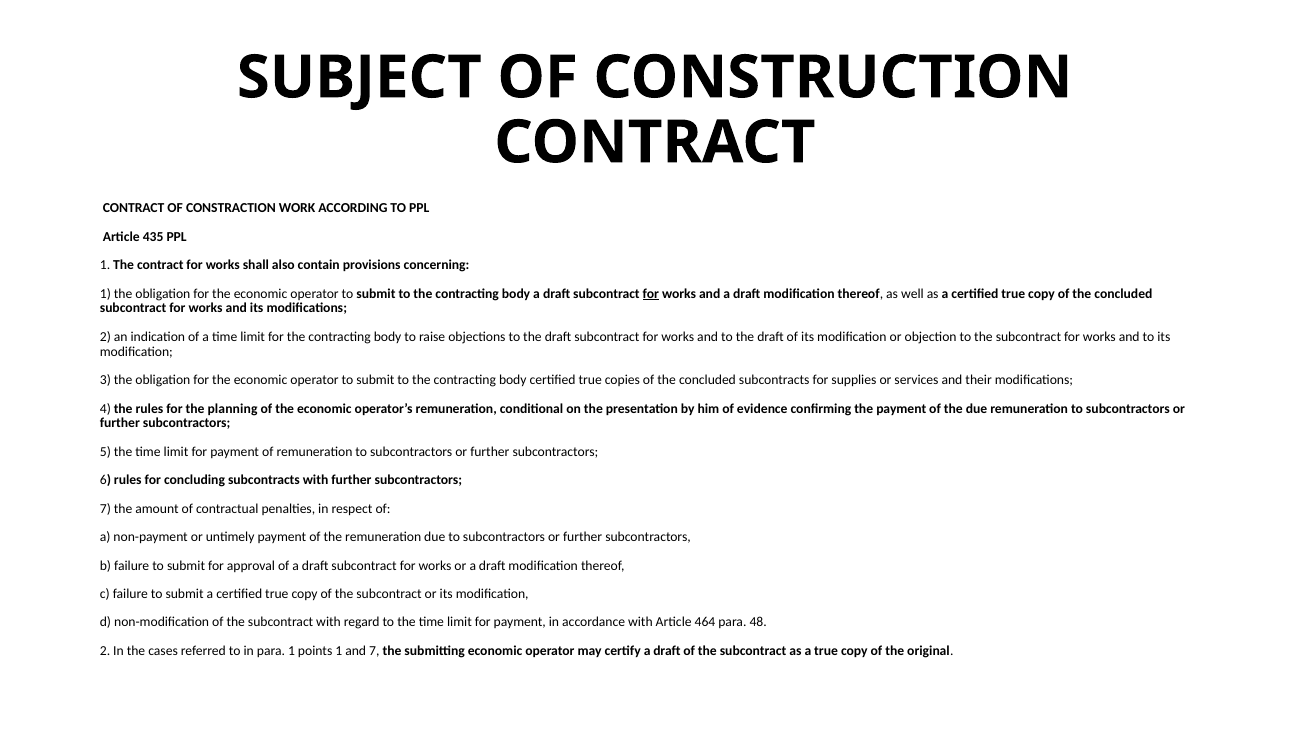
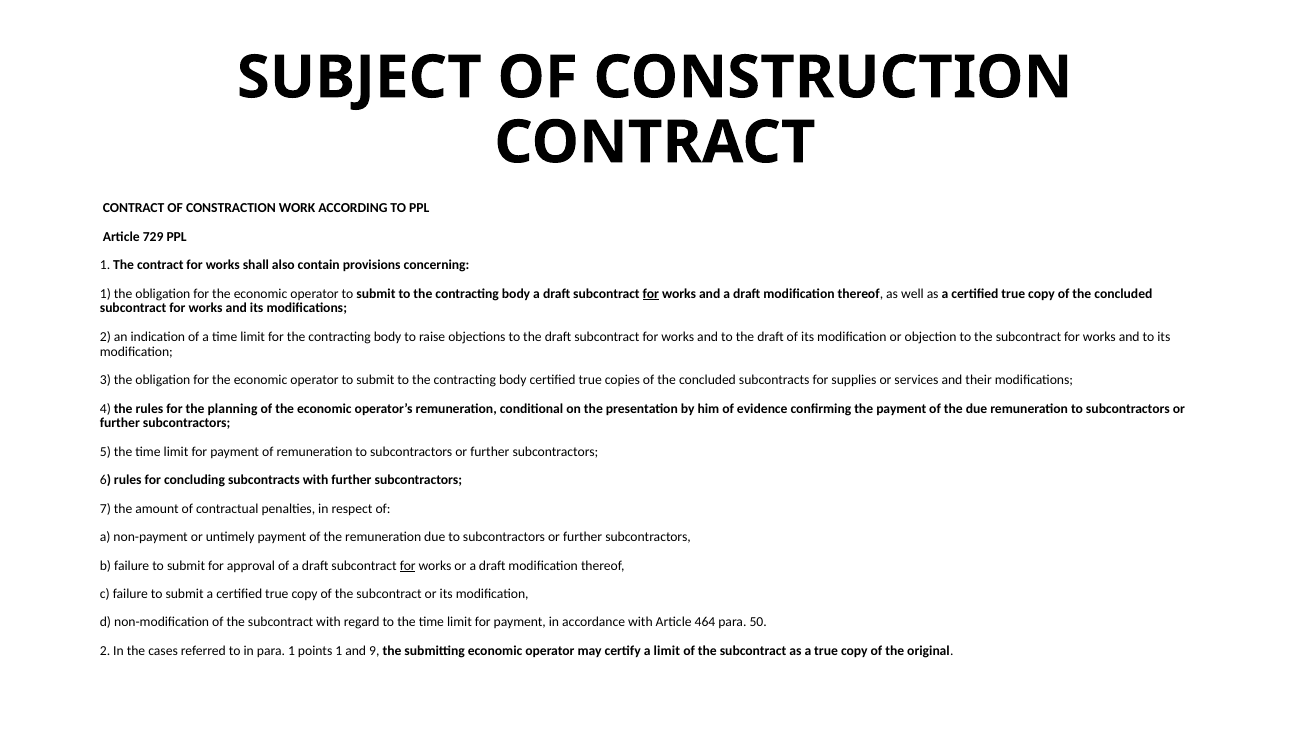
435: 435 -> 729 (153, 237)
for underline: none -> present (408, 565)
48: 48 -> 50 (758, 622)
and 7: 7 -> 9 (374, 651)
certify a draft: draft -> limit (667, 651)
